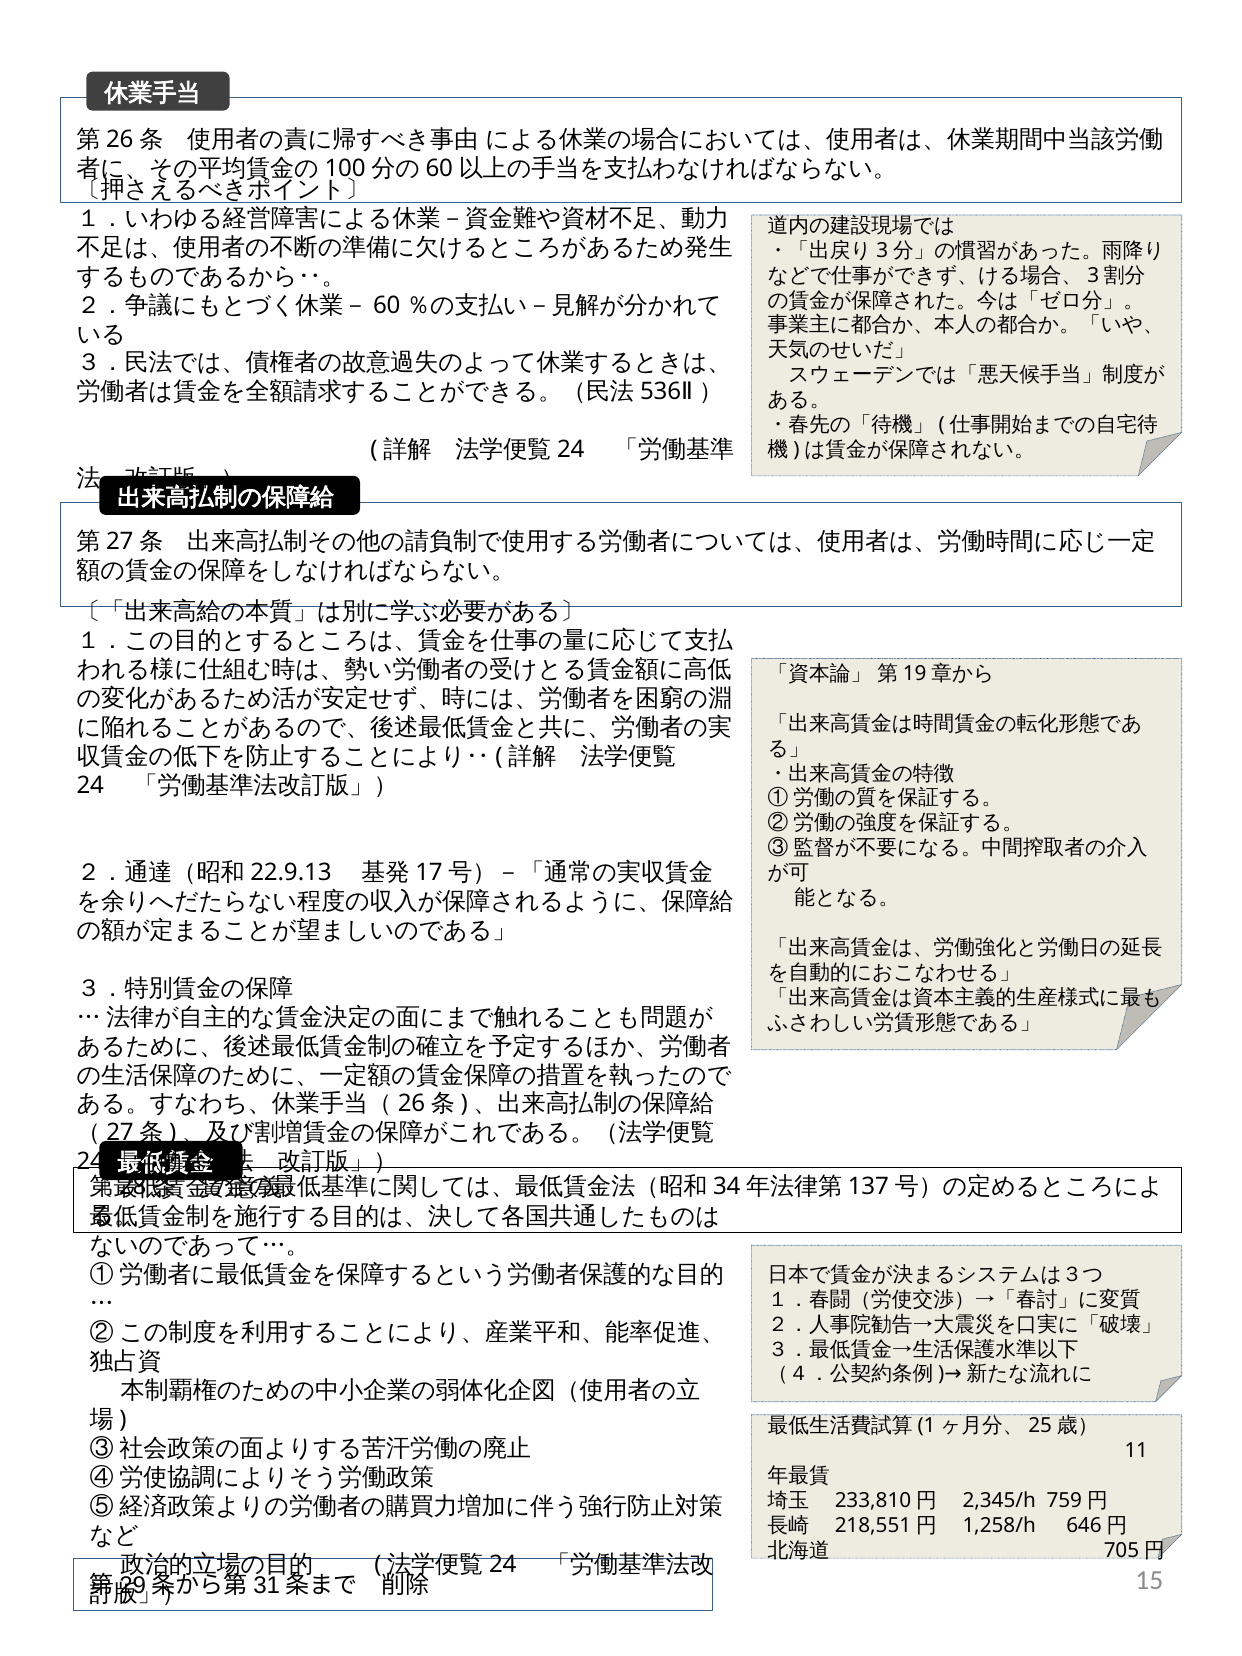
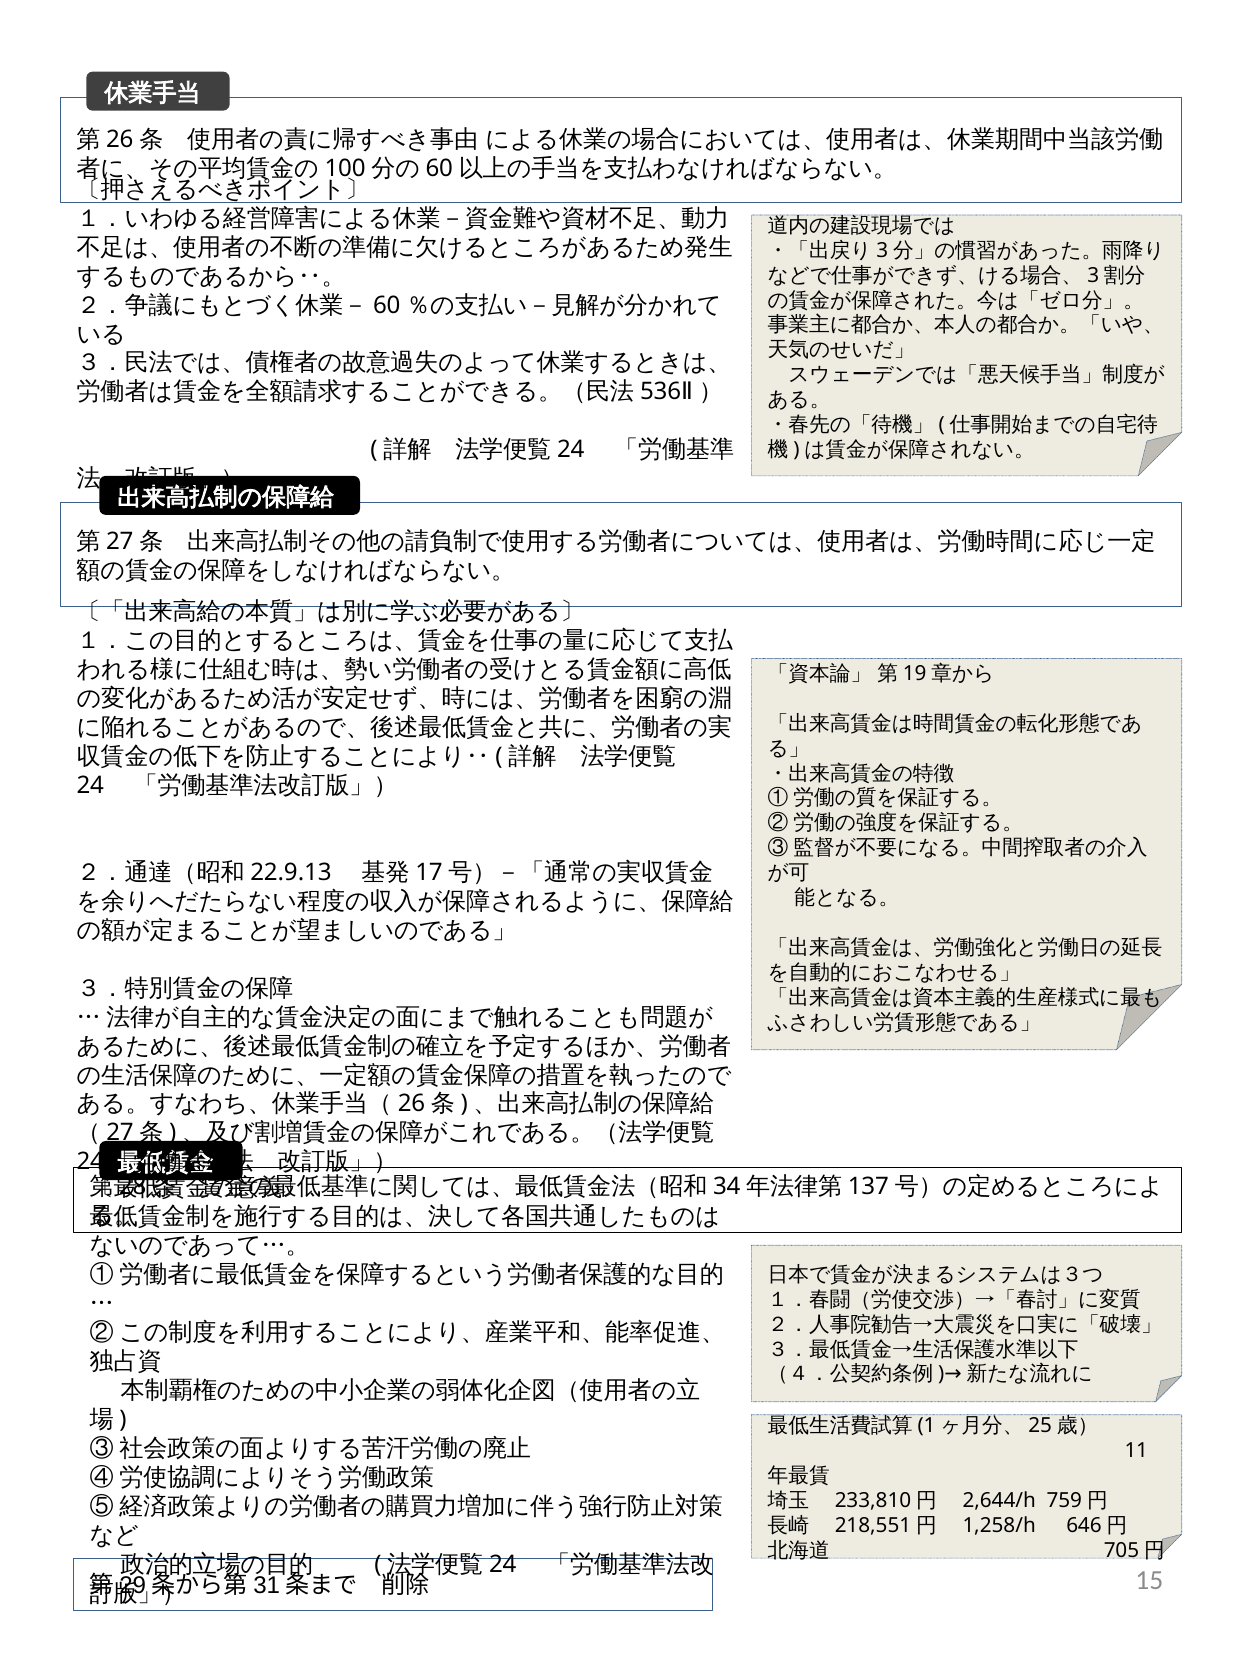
2,345/h: 2,345/h -> 2,644/h (999, 1501)
